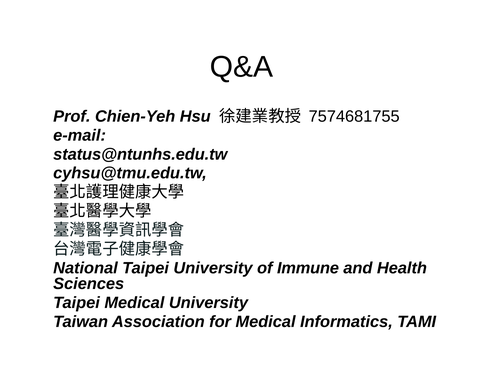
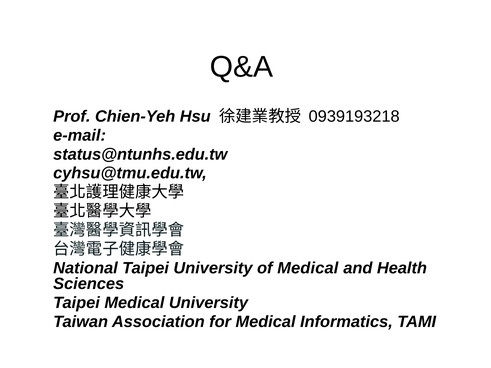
7574681755: 7574681755 -> 0939193218 (354, 116)
of Immune: Immune -> Medical (308, 268)
